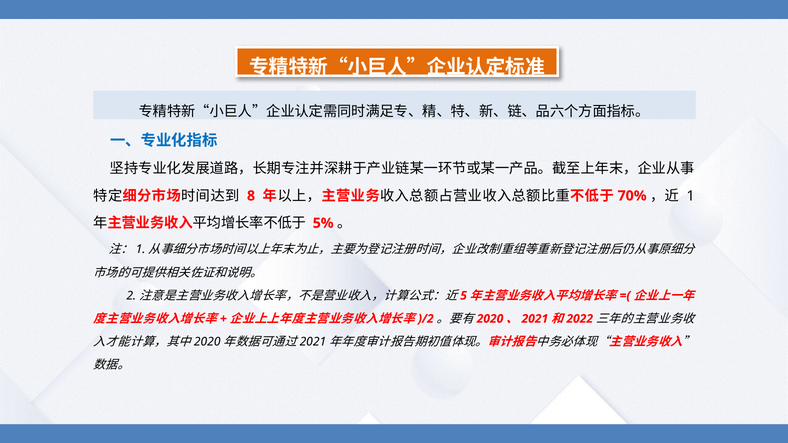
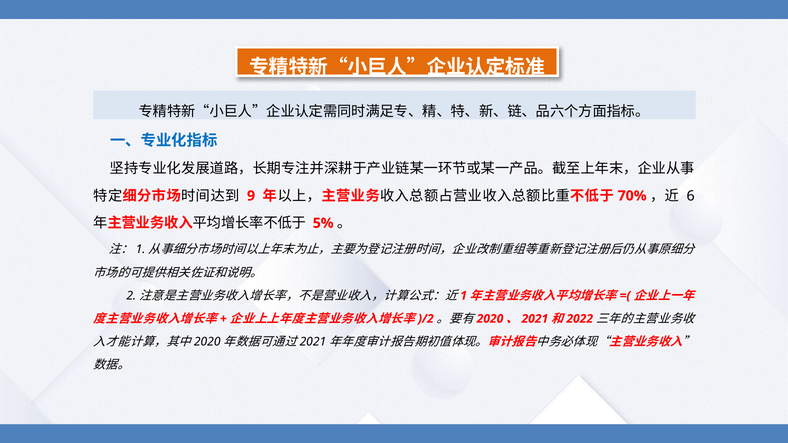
8: 8 -> 9 (251, 196)
1: 1 -> 6 (691, 196)
5: 5 -> 1 (464, 296)
